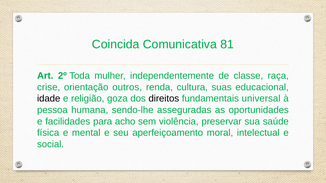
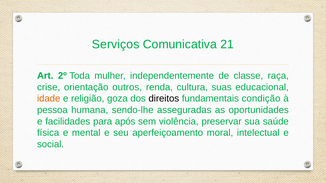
Coincida: Coincida -> Serviços (116, 45)
81: 81 -> 21 (227, 45)
idade colour: black -> orange (49, 99)
universal: universal -> condição (261, 99)
acho: acho -> após (125, 122)
